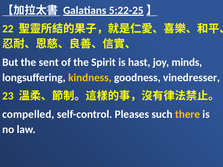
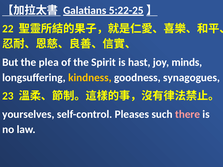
sent: sent -> plea (49, 62)
vinedresser: vinedresser -> synagogues (192, 78)
compelled: compelled -> yourselves (28, 114)
there colour: yellow -> pink (188, 114)
